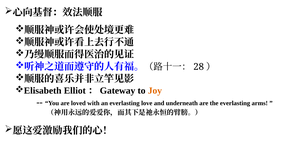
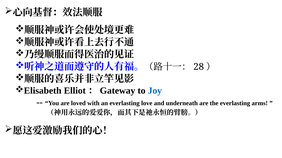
Joy colour: orange -> blue (155, 91)
